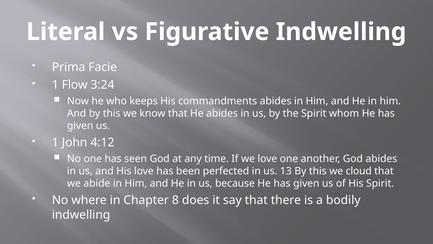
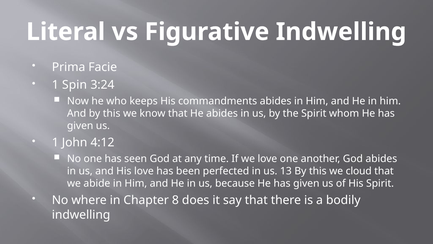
Flow: Flow -> Spin (75, 85)
